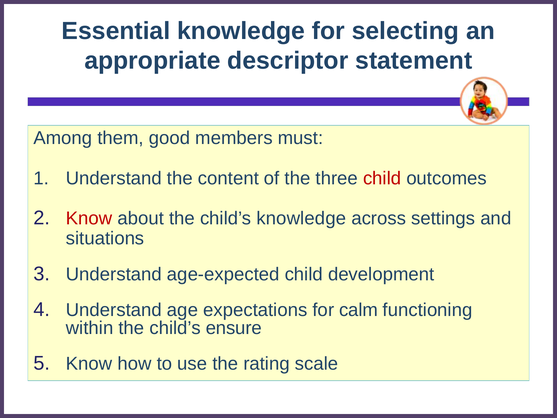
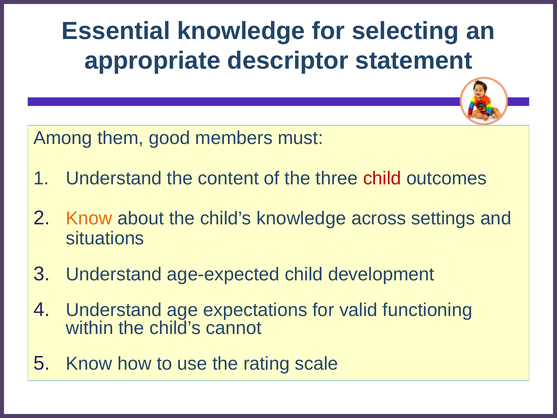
Know colour: red -> orange (89, 218)
calm: calm -> valid (358, 310)
ensure: ensure -> cannot (234, 328)
